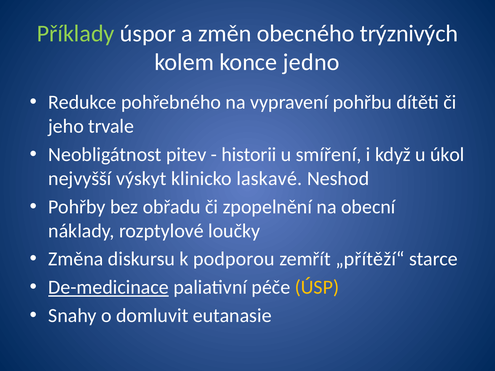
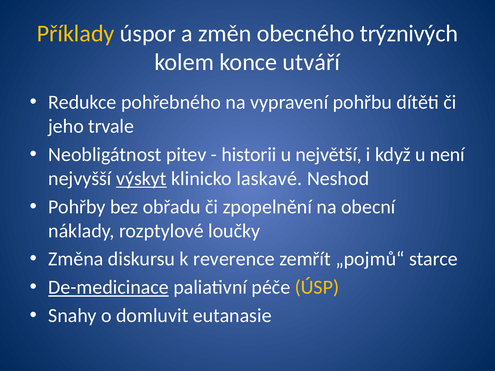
Příklady colour: light green -> yellow (76, 33)
jedno: jedno -> utváří (311, 62)
smíření: smíření -> největší (329, 155)
úkol: úkol -> není (447, 155)
výskyt underline: none -> present (141, 179)
podporou: podporou -> reverence (234, 259)
„přítěží“: „přítěží“ -> „pojmů“ (370, 259)
